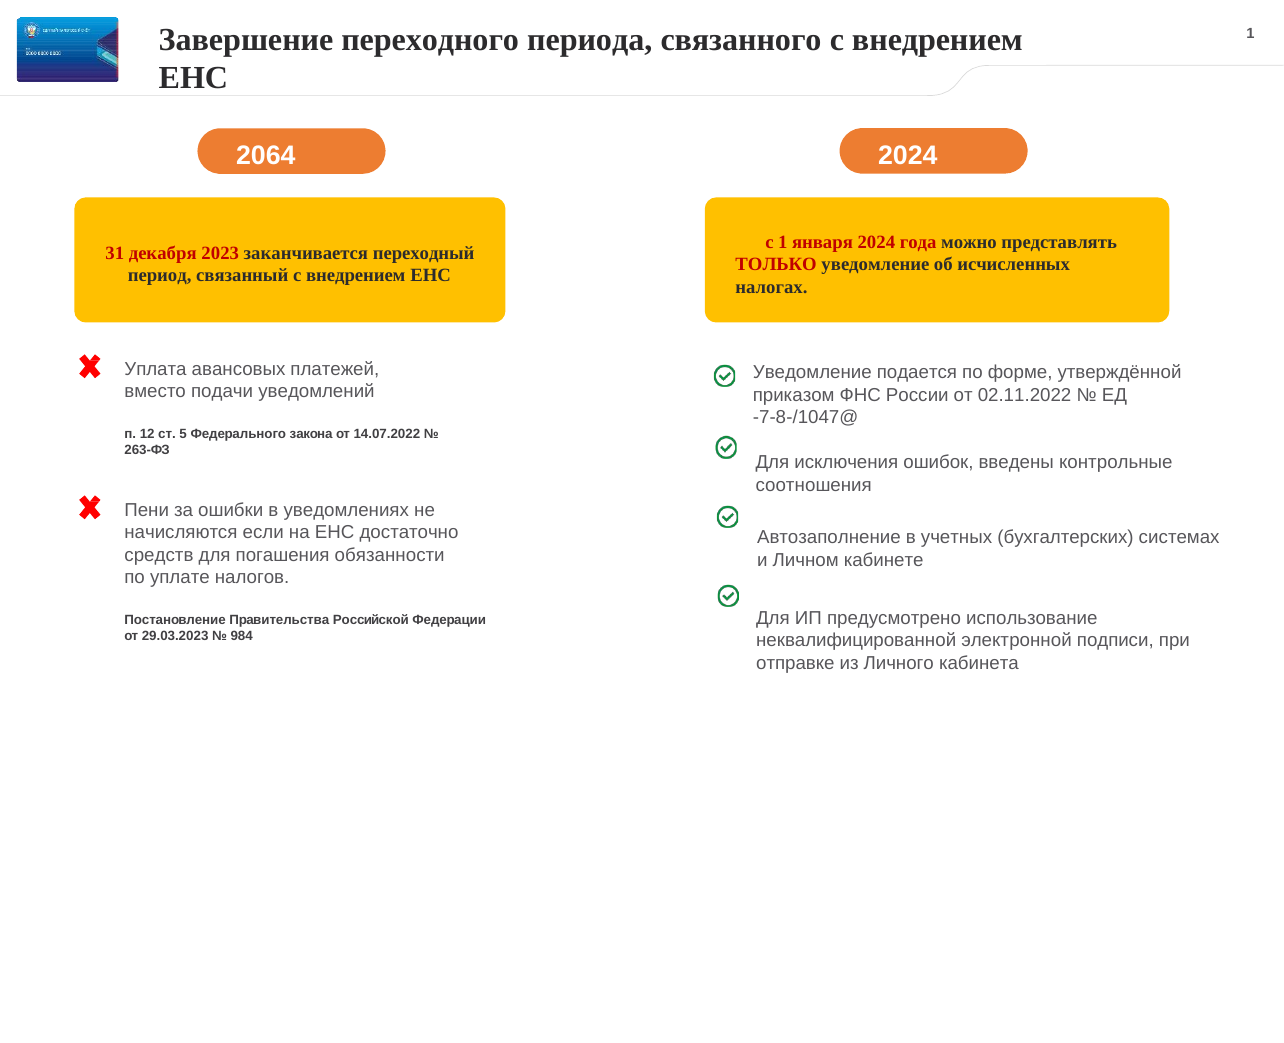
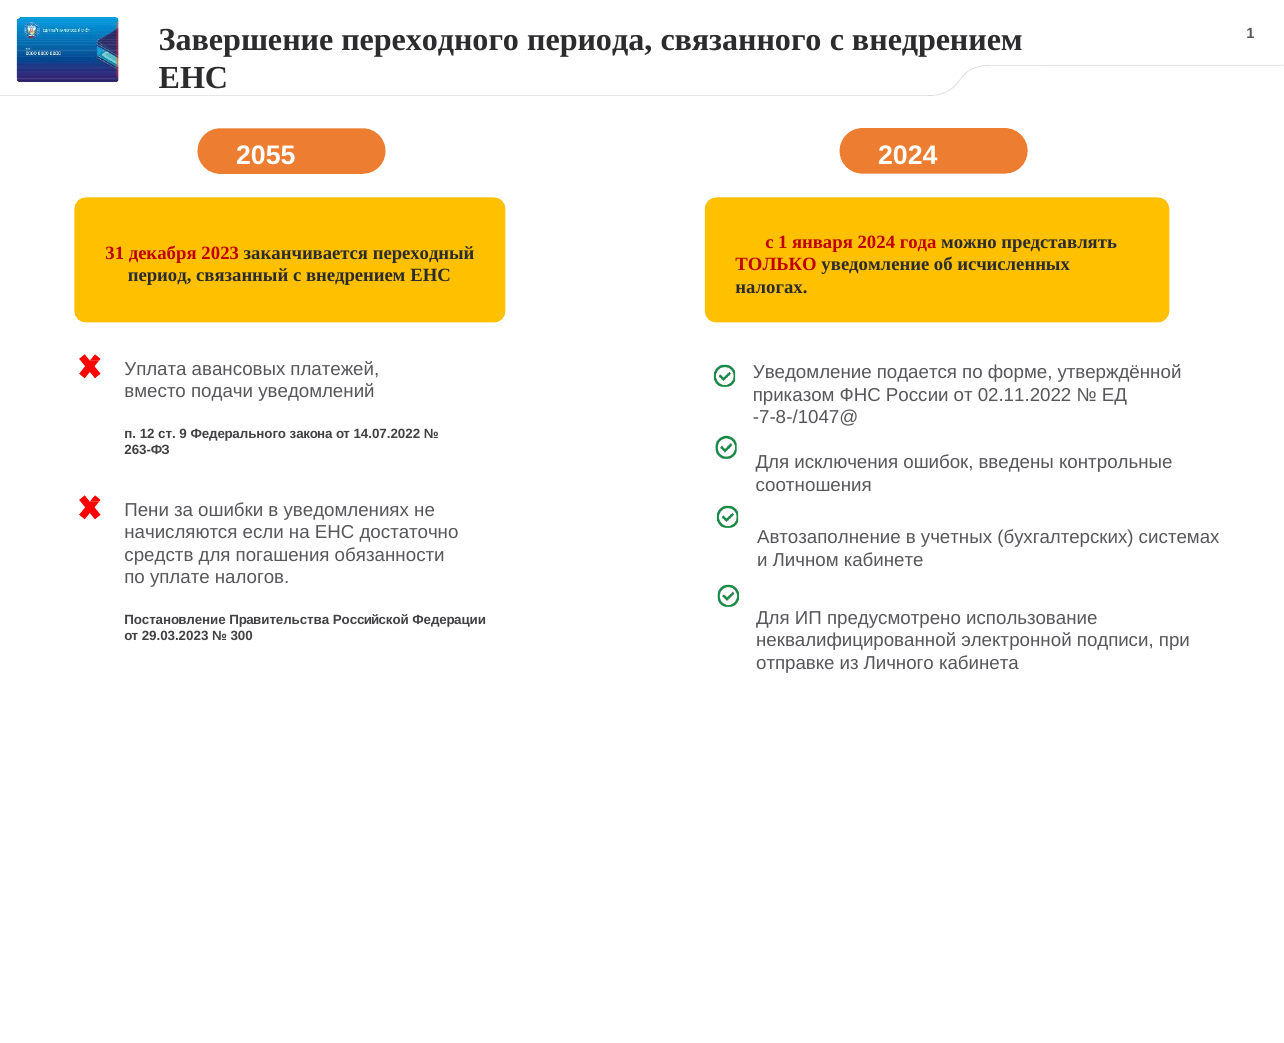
2064: 2064 -> 2055 (266, 156)
5: 5 -> 9 (183, 434)
984: 984 -> 300 (242, 636)
